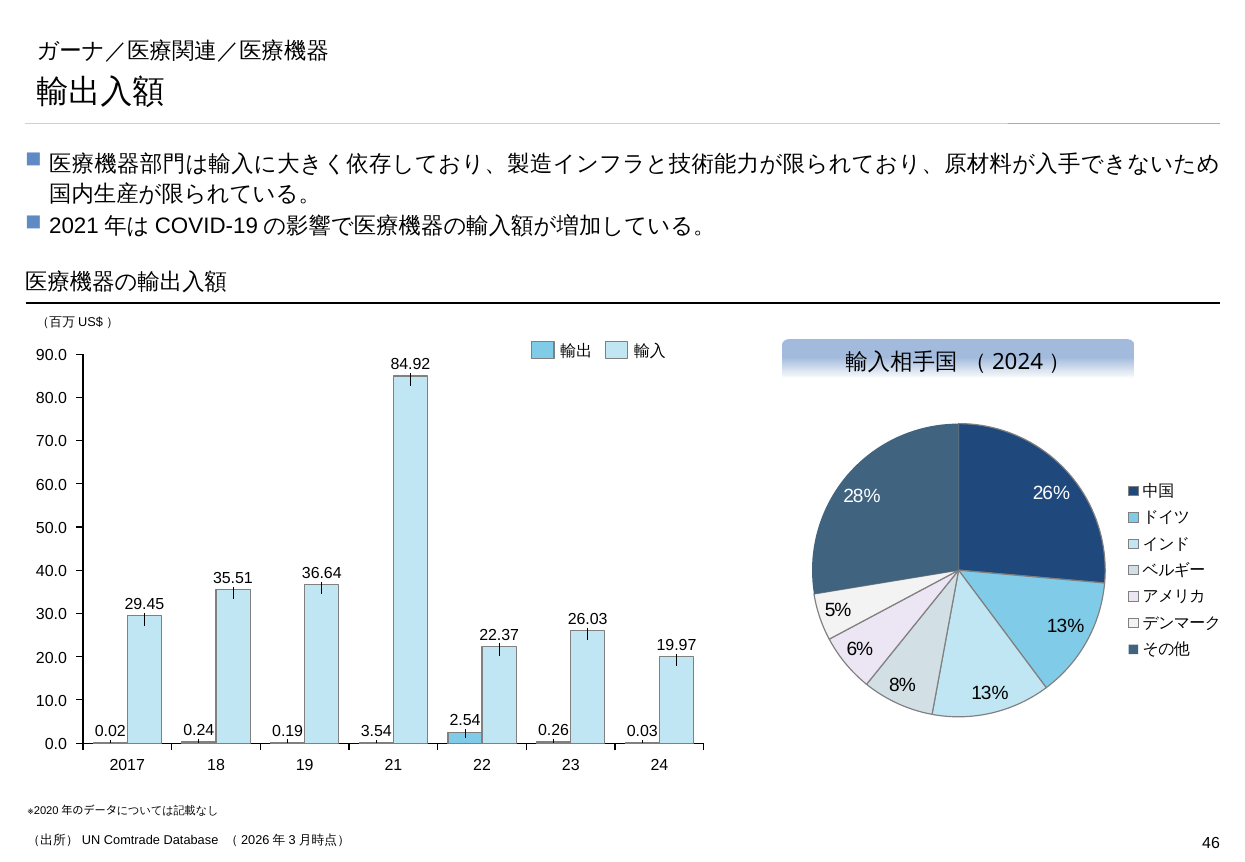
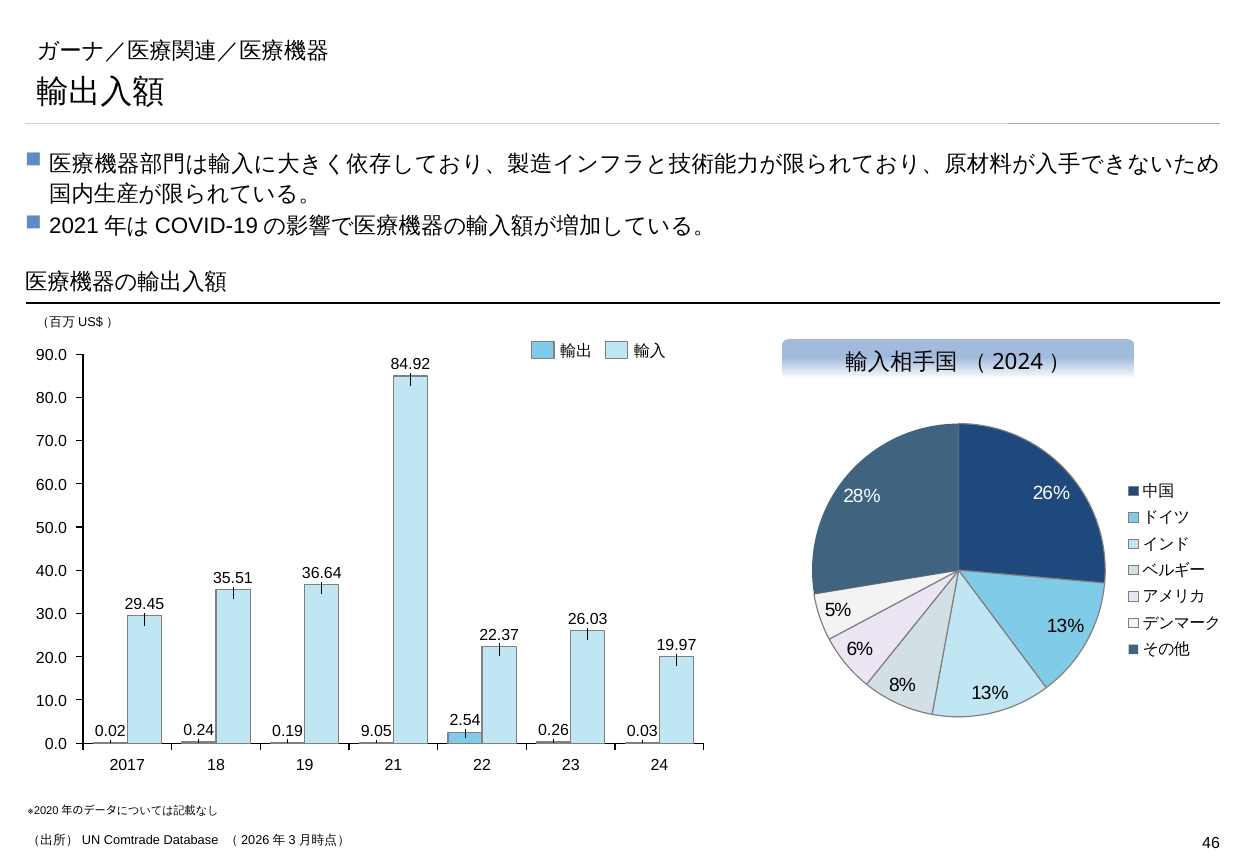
3.54: 3.54 -> 9.05 (376, 731)
